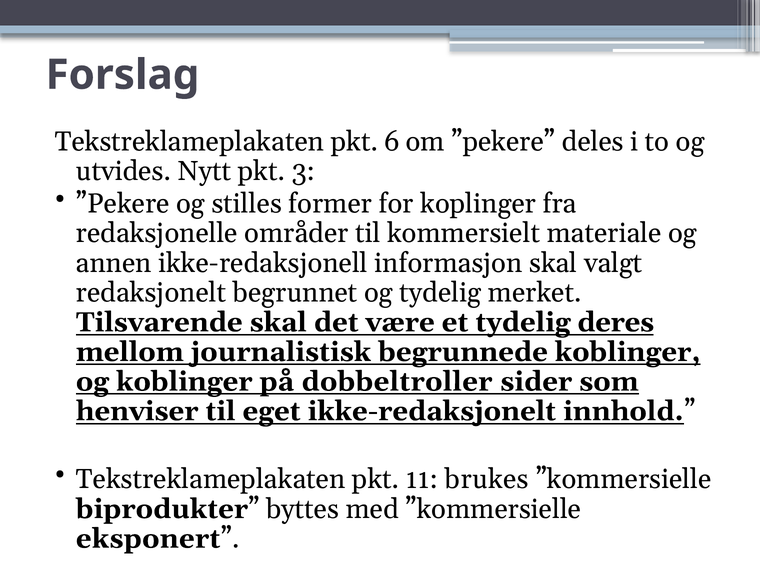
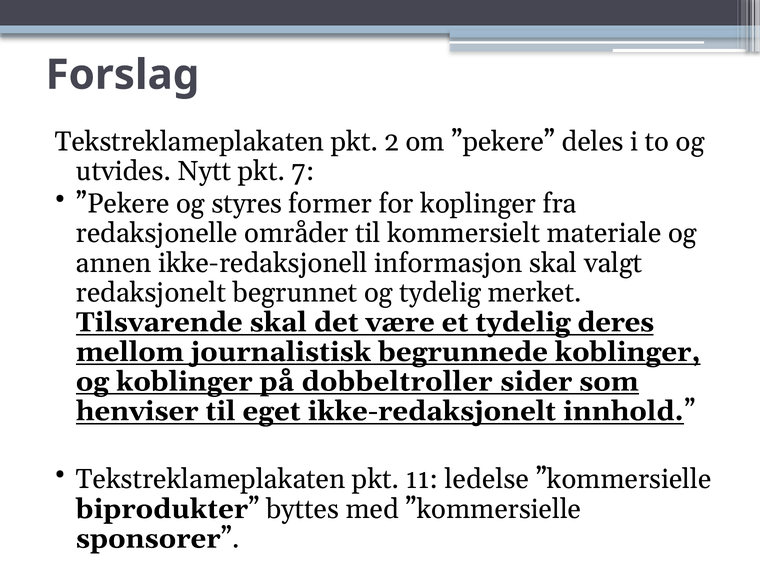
6: 6 -> 2 (392, 142)
3: 3 -> 7 (303, 171)
stilles: stilles -> styres (247, 204)
brukes: brukes -> ledelse (487, 479)
eksponert: eksponert -> sponsorer (148, 539)
